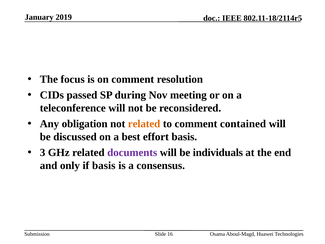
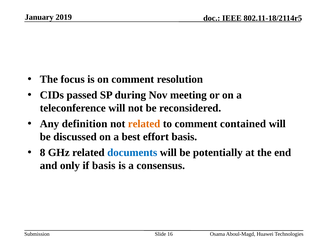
obligation: obligation -> definition (85, 124)
3: 3 -> 8 (43, 152)
documents colour: purple -> blue (132, 152)
individuals: individuals -> potentially (218, 152)
